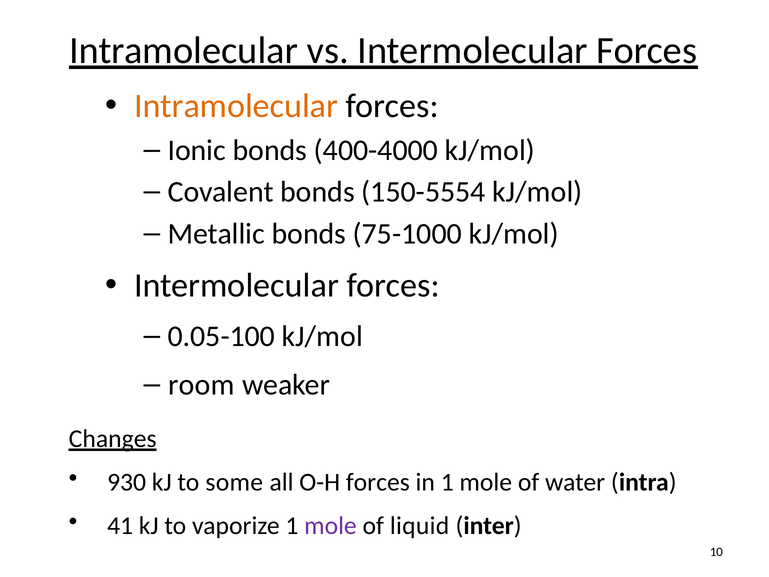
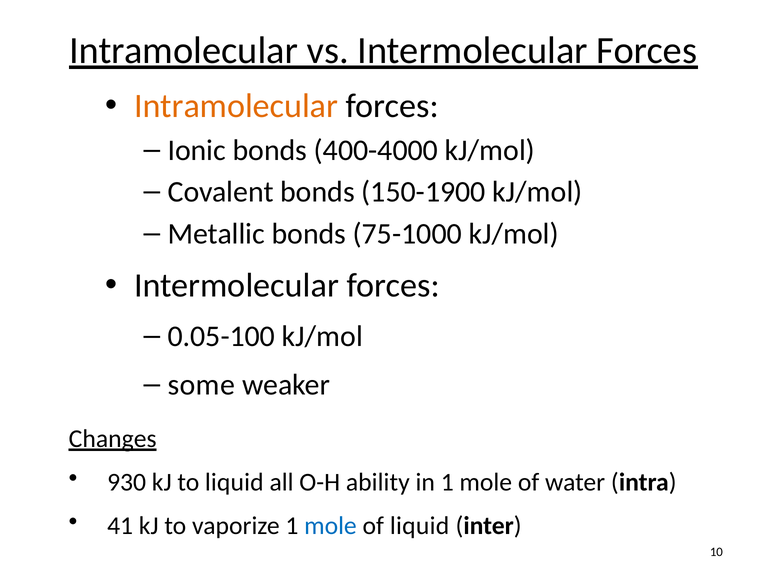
150-5554: 150-5554 -> 150-1900 (424, 192)
room: room -> some (201, 385)
to some: some -> liquid (234, 482)
O-H forces: forces -> ability (378, 482)
mole colour: purple -> blue (330, 526)
